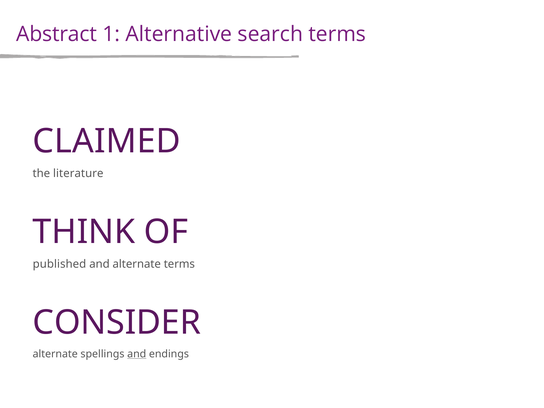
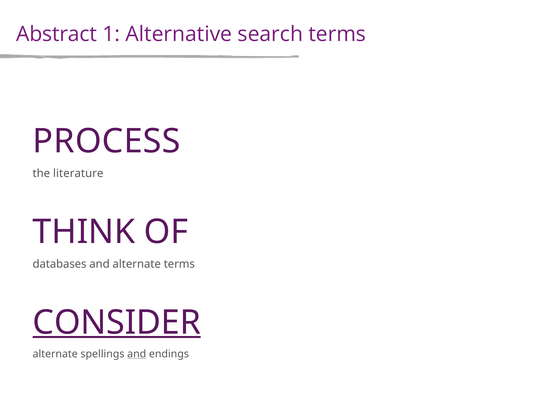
CLAIMED: CLAIMED -> PROCESS (107, 141)
published: published -> databases (60, 264)
CONSIDER underline: none -> present (117, 322)
